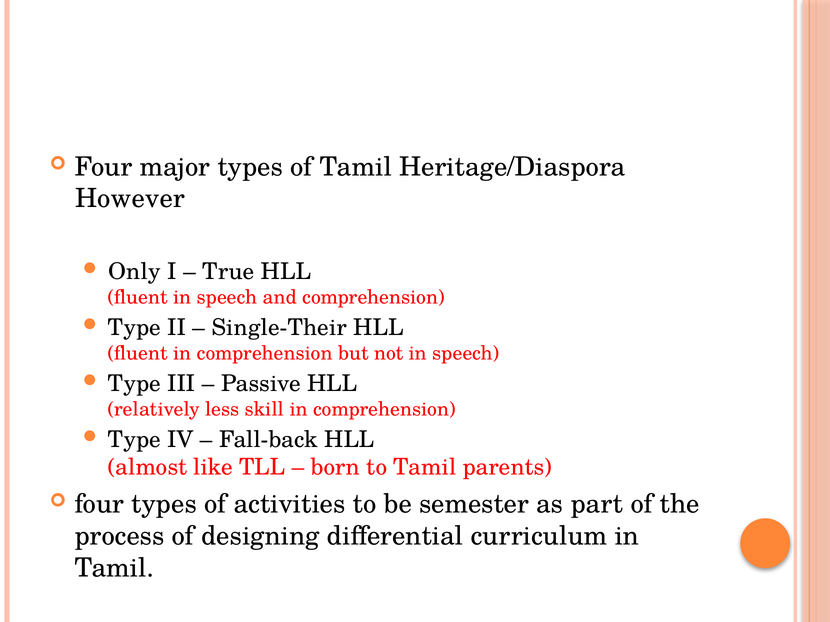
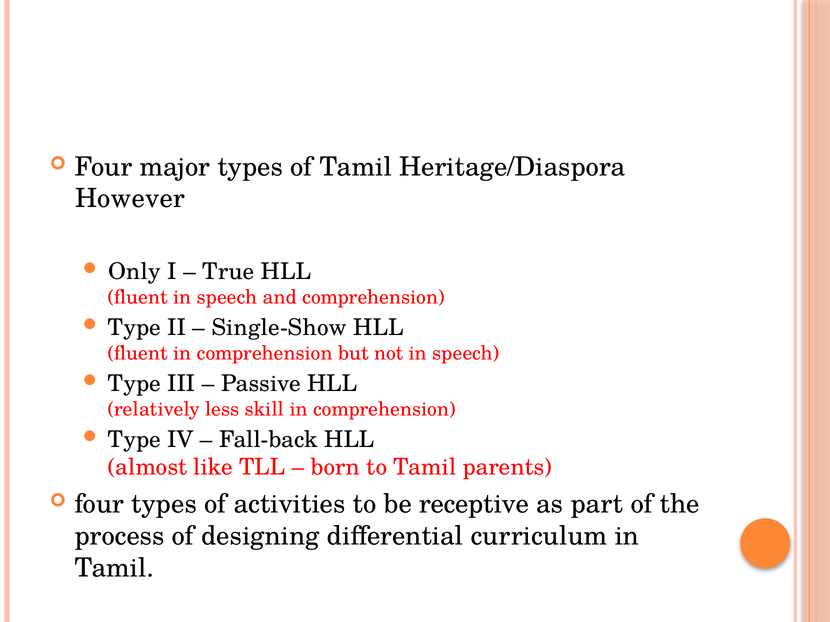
Single-Their: Single-Their -> Single-Show (279, 328)
semester: semester -> receptive (474, 505)
